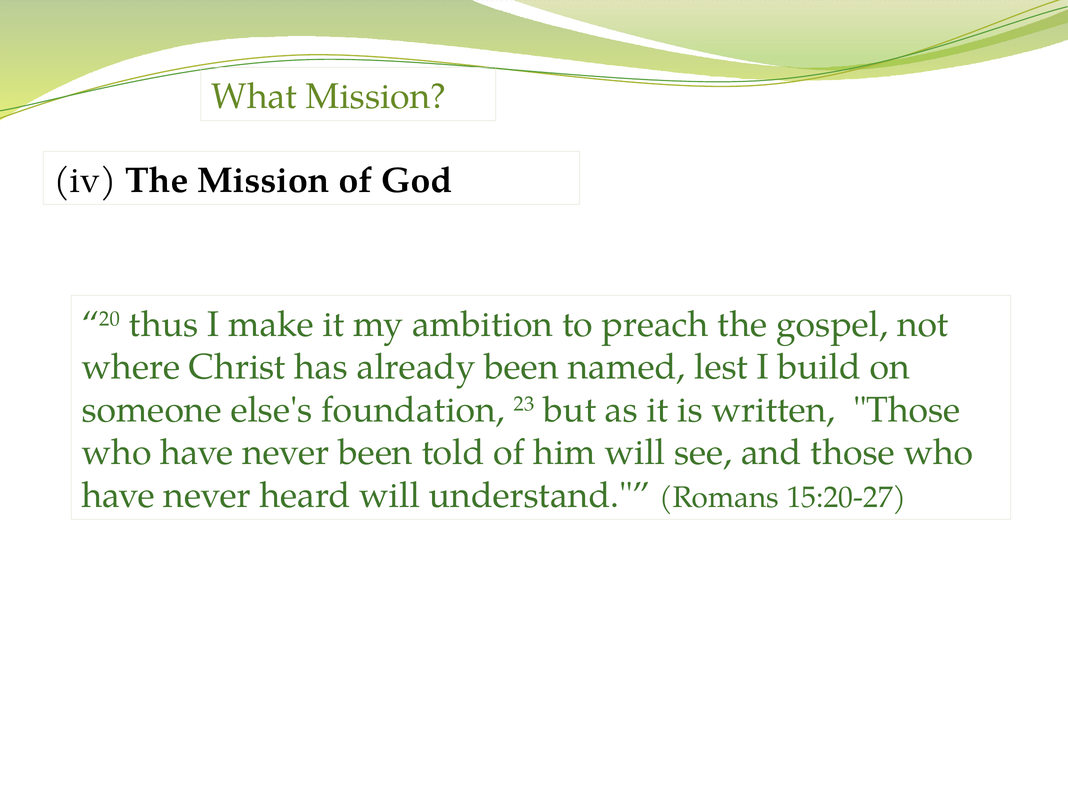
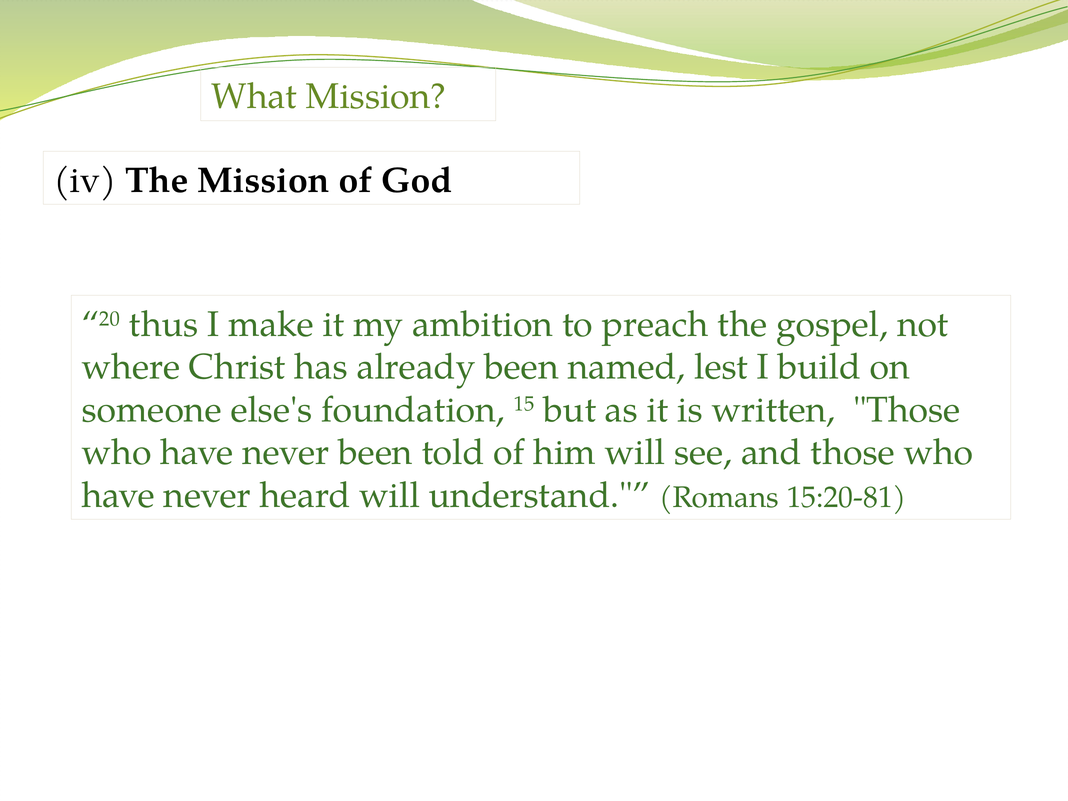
23: 23 -> 15 (524, 404)
15:20-27: 15:20-27 -> 15:20-81 (846, 497)
